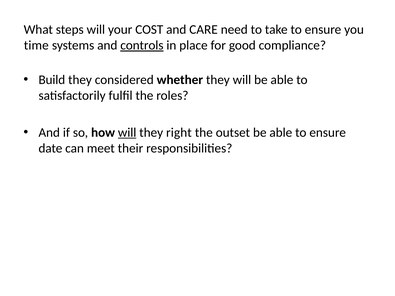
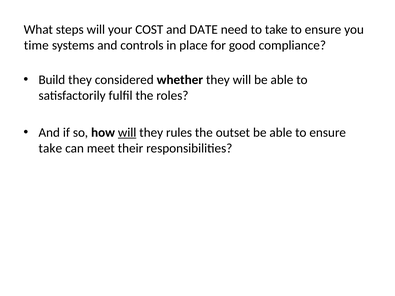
CARE: CARE -> DATE (204, 30)
controls underline: present -> none (142, 45)
right: right -> rules (179, 133)
date: date -> take (50, 148)
